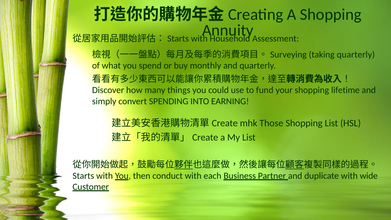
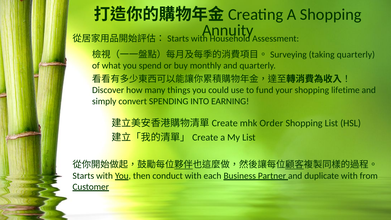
Those: Those -> Order (271, 123)
wide: wide -> from (369, 176)
